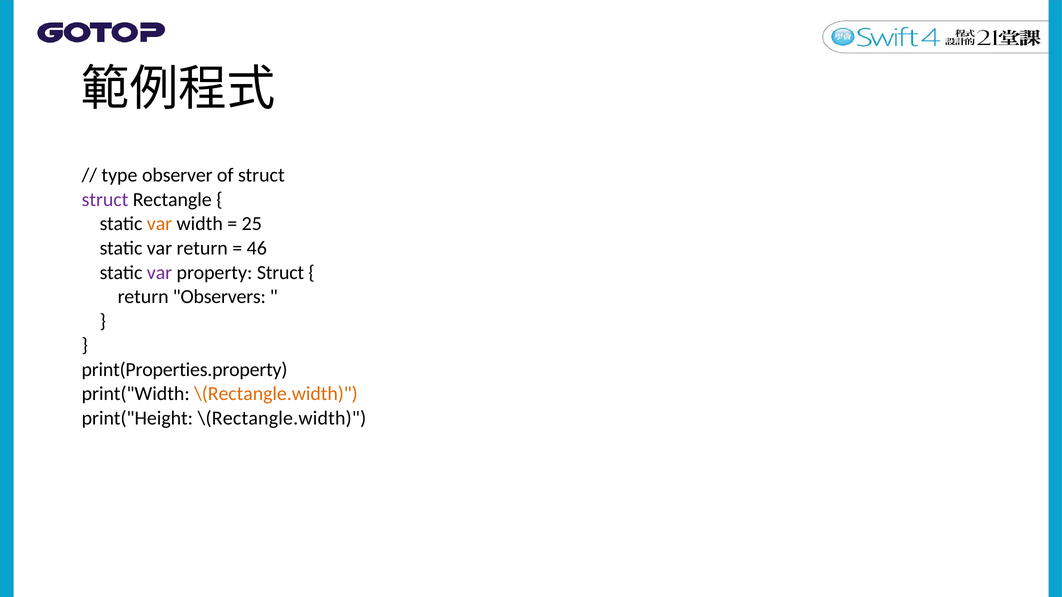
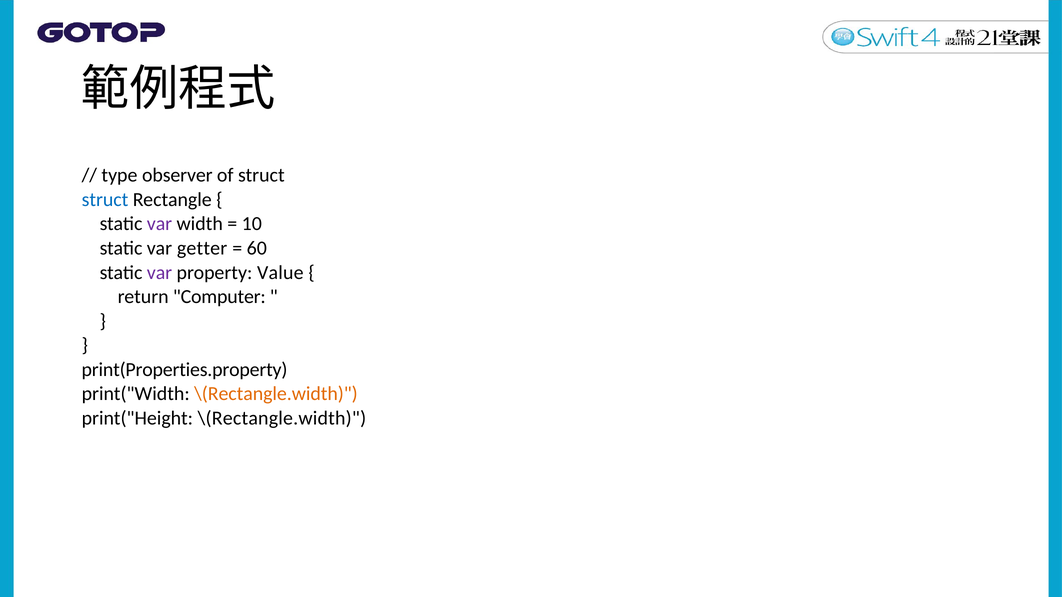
struct colour: purple -> blue (105, 200)
var colour: orange -> purple (160, 224)
25: 25 -> 10 (252, 224)
var return: return -> getter (202, 248)
46: 46 -> 60 (257, 248)
property Struct: Struct -> Value (280, 273)
Observers: Observers -> Computer (219, 297)
